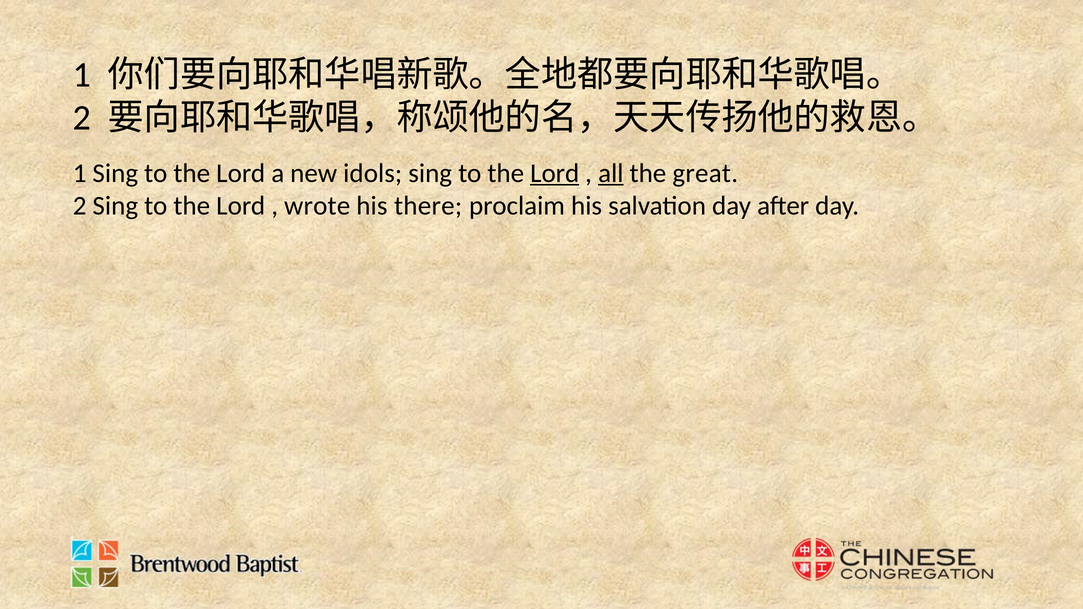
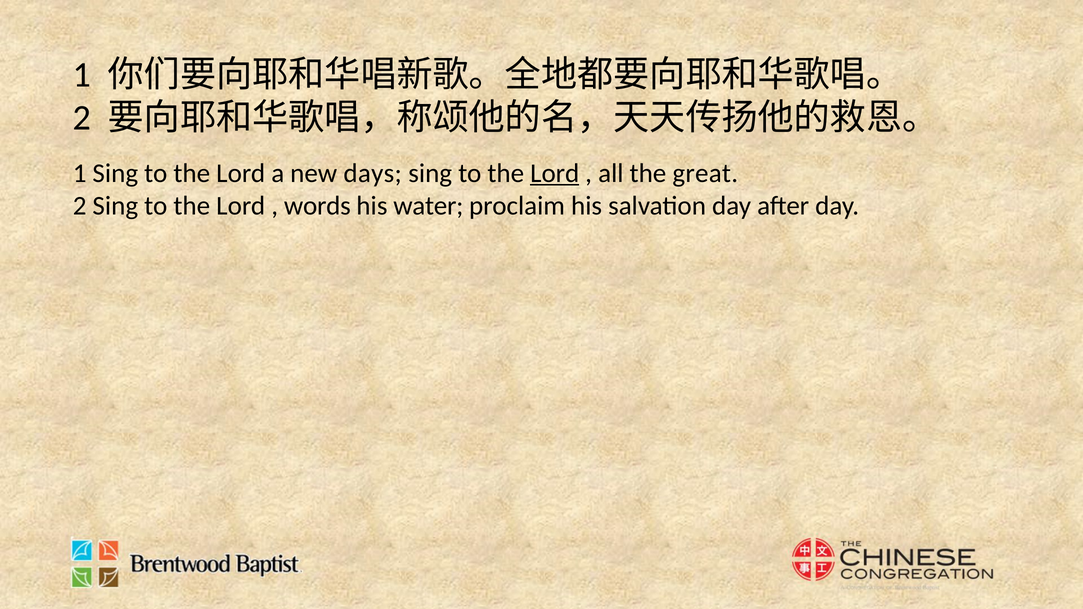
idols: idols -> days (373, 173)
all underline: present -> none (611, 173)
wrote: wrote -> words (317, 206)
there: there -> water (428, 206)
